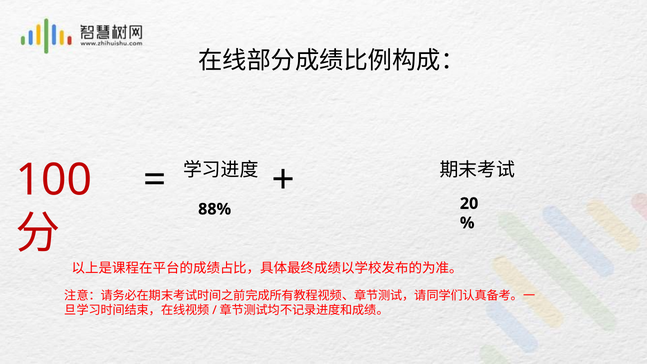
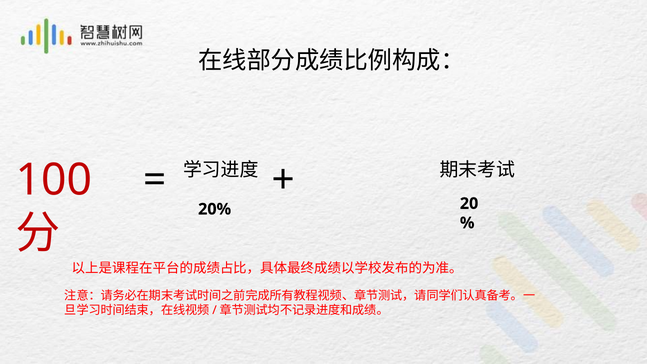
88%: 88% -> 20% (215, 209)
